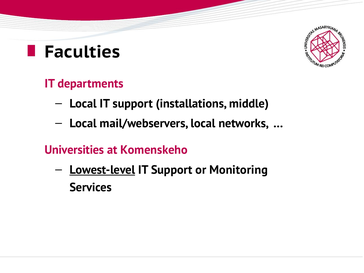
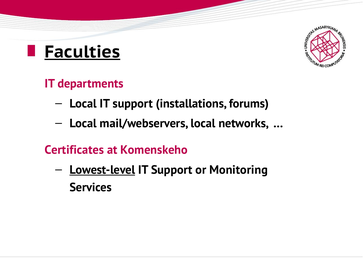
Faculties underline: none -> present (82, 52)
middle: middle -> forums (249, 104)
Universities: Universities -> Certificates (74, 150)
